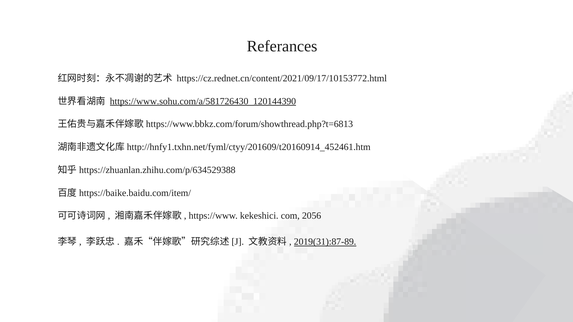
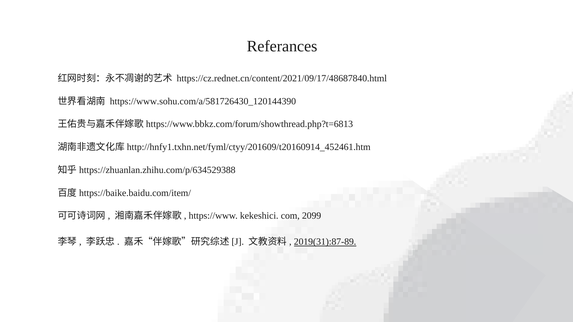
https://cz.rednet.cn/content/2021/09/17/10153772.html: https://cz.rednet.cn/content/2021/09/17/10153772.html -> https://cz.rednet.cn/content/2021/09/17/48687840.html (282, 78)
https://www.sohu.com/a/581726430_120144390 underline: present -> none (203, 101)
2056: 2056 -> 2099 (312, 216)
